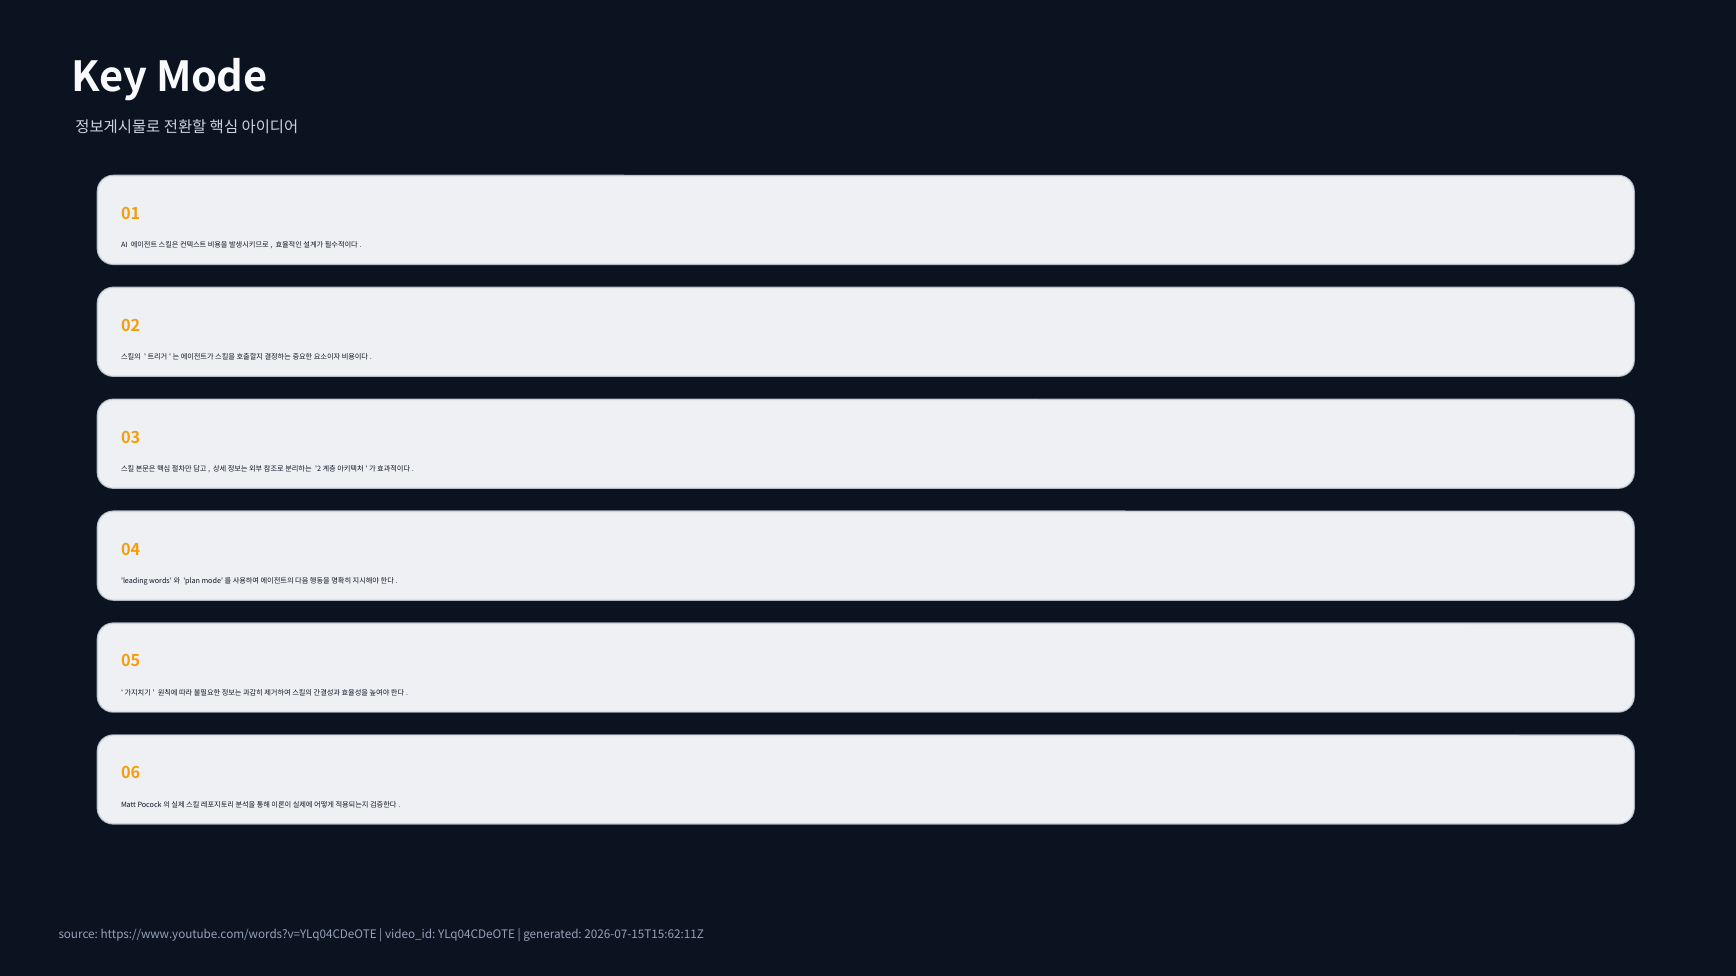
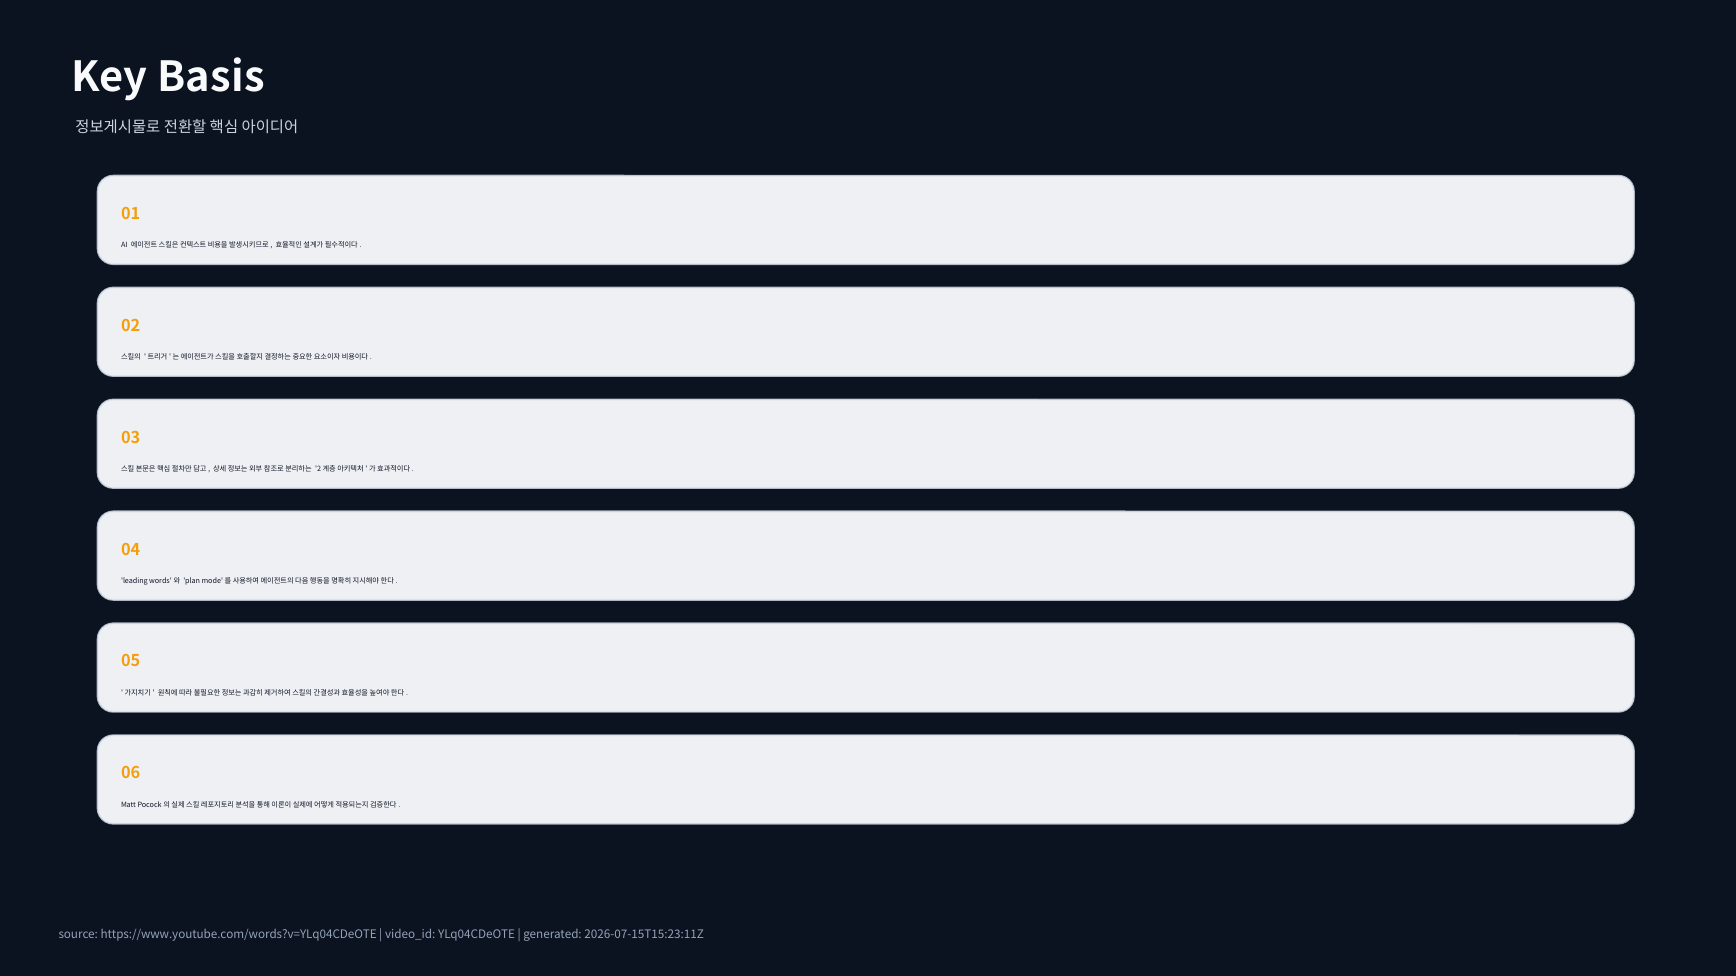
Mode: Mode -> Basis (211, 78)
2026-07-15T15:62:11Z: 2026-07-15T15:62:11Z -> 2026-07-15T15:23:11Z (644, 935)
